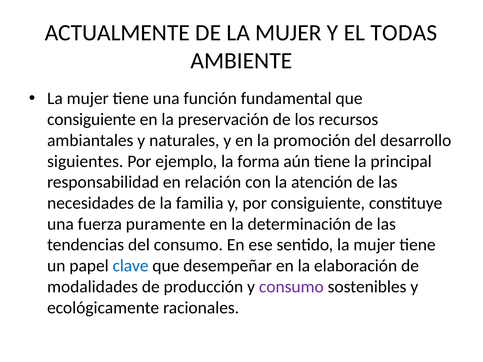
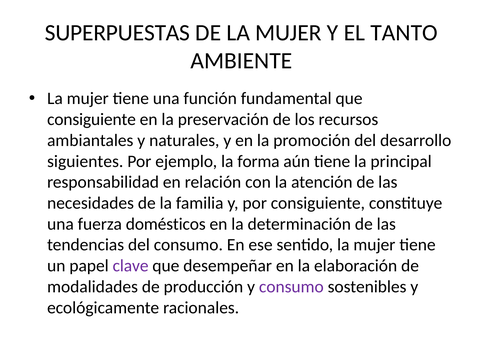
ACTUALMENTE: ACTUALMENTE -> SUPERPUESTAS (117, 33)
TODAS: TODAS -> TANTO (404, 33)
puramente: puramente -> domésticos (166, 224)
clave colour: blue -> purple (131, 266)
